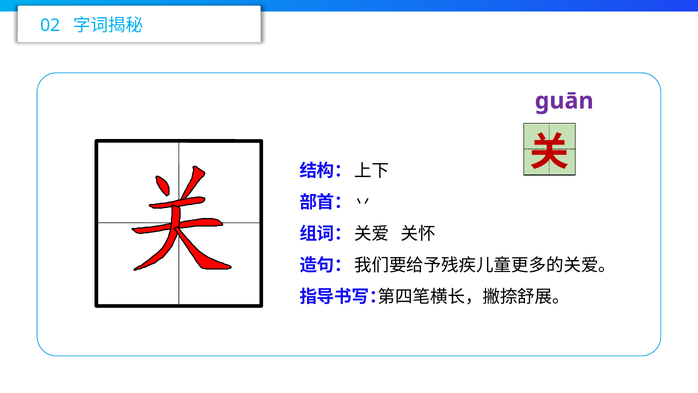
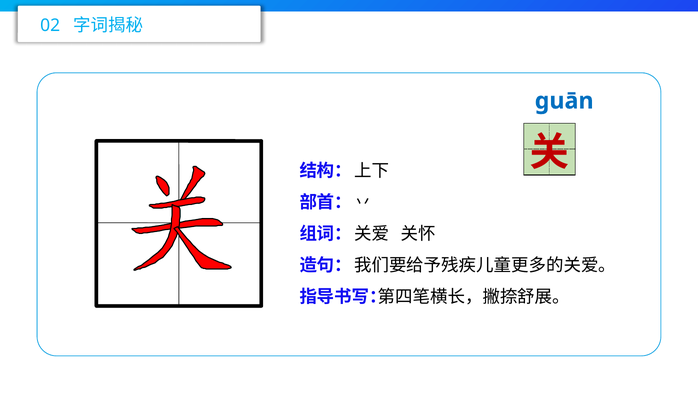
guān colour: purple -> blue (564, 101)
